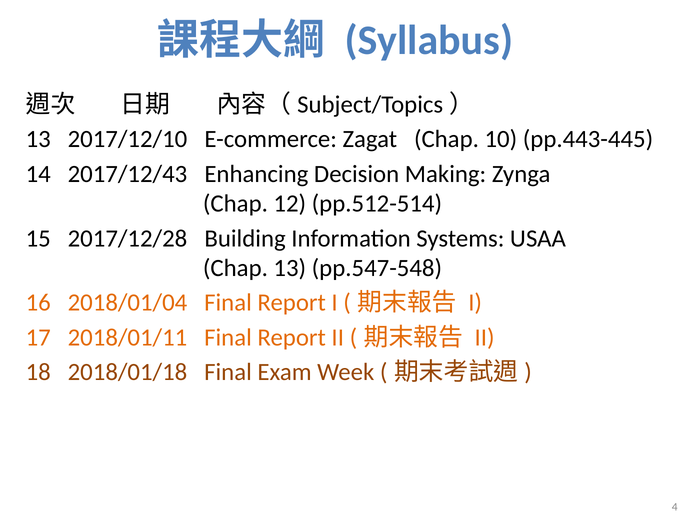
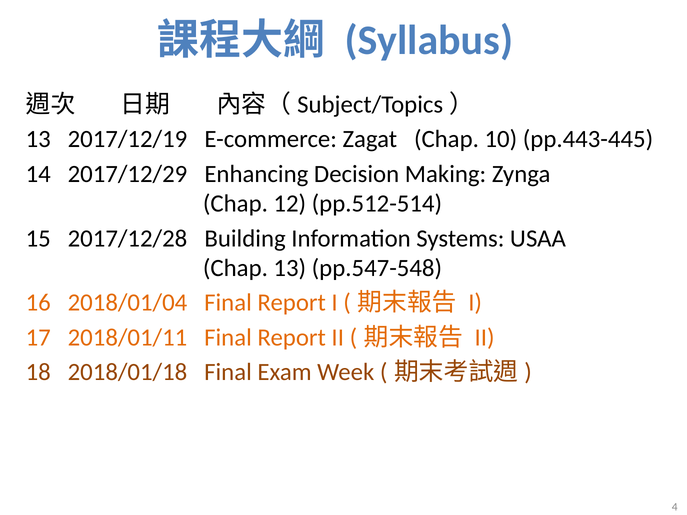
2017/12/10: 2017/12/10 -> 2017/12/19 (127, 139)
2017/12/43: 2017/12/43 -> 2017/12/29 (127, 174)
